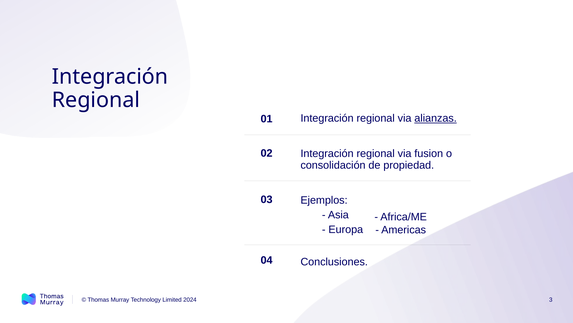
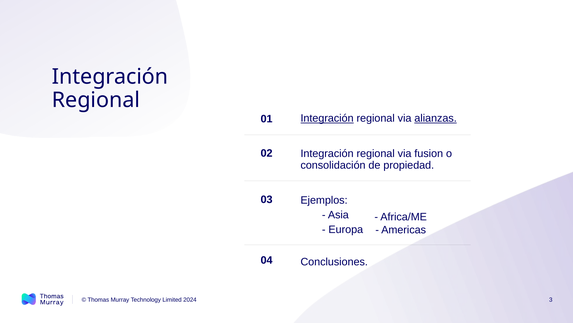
Integración underline: none -> present (327, 118)
